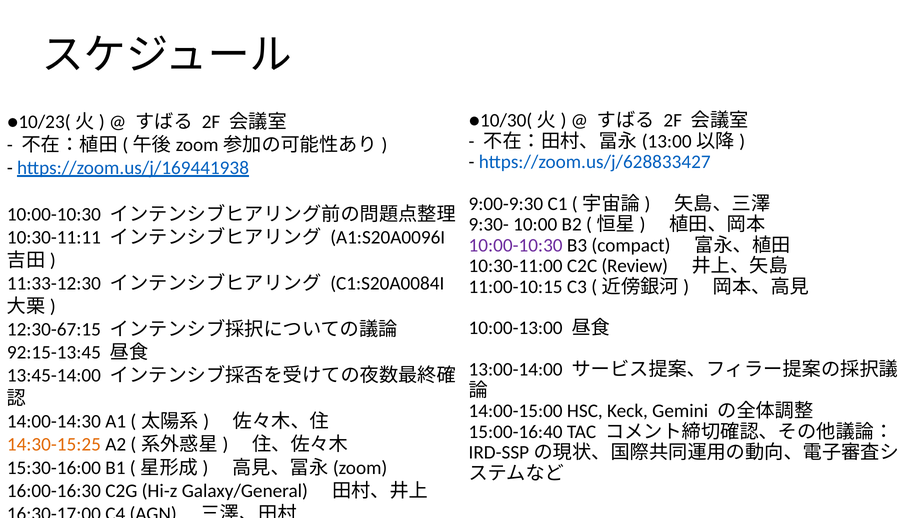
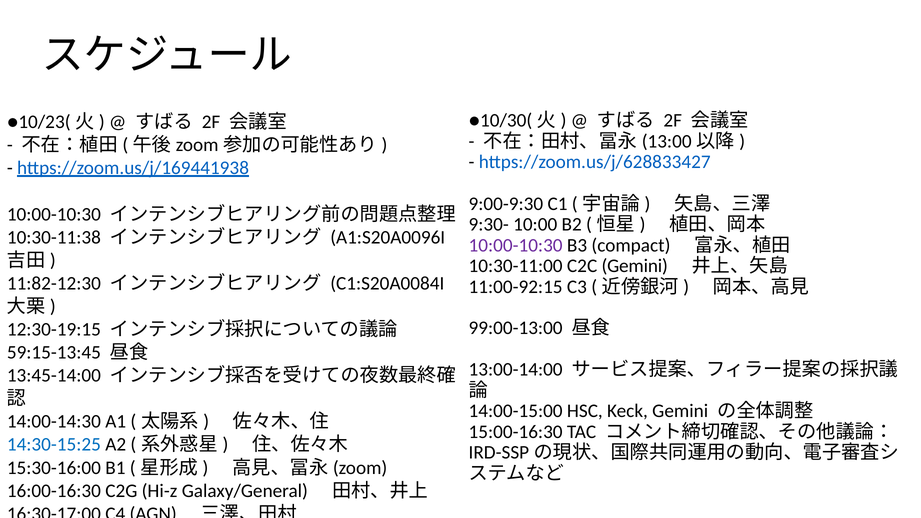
10:30-11:11: 10:30-11:11 -> 10:30-11:38 (54, 237)
C2C Review: Review -> Gemini (635, 266)
11:33-12:30: 11:33-12:30 -> 11:82-12:30 (54, 283)
11:00-10:15: 11:00-10:15 -> 11:00-92:15 (516, 287)
10:00-13:00: 10:00-13:00 -> 99:00-13:00 (516, 328)
12:30-67:15: 12:30-67:15 -> 12:30-19:15 (54, 330)
92:15-13:45: 92:15-13:45 -> 59:15-13:45 (54, 353)
15:00-16:40: 15:00-16:40 -> 15:00-16:30 (516, 432)
14:30-15:25 colour: orange -> blue (54, 445)
